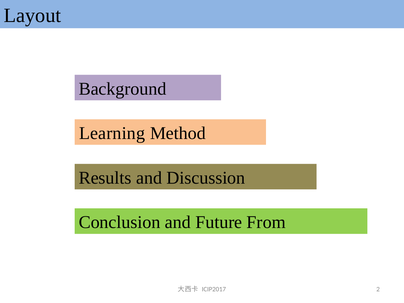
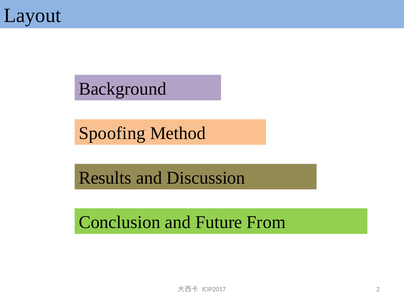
Learning: Learning -> Spoofing (112, 133)
